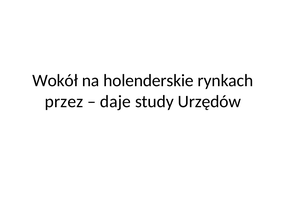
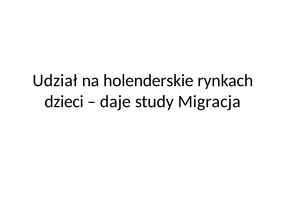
Wokół: Wokół -> Udział (55, 80)
przez: przez -> dzieci (64, 101)
Urzędów: Urzędów -> Migracja (209, 101)
